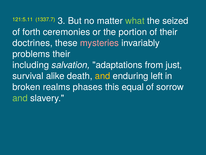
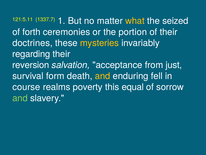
3: 3 -> 1 (61, 21)
what colour: light green -> yellow (135, 21)
mysteries colour: pink -> yellow (99, 43)
problems: problems -> regarding (31, 54)
including: including -> reversion (31, 65)
adaptations: adaptations -> acceptance (117, 65)
alike: alike -> form (55, 76)
left: left -> fell (157, 76)
broken: broken -> course (26, 87)
phases: phases -> poverty (88, 87)
